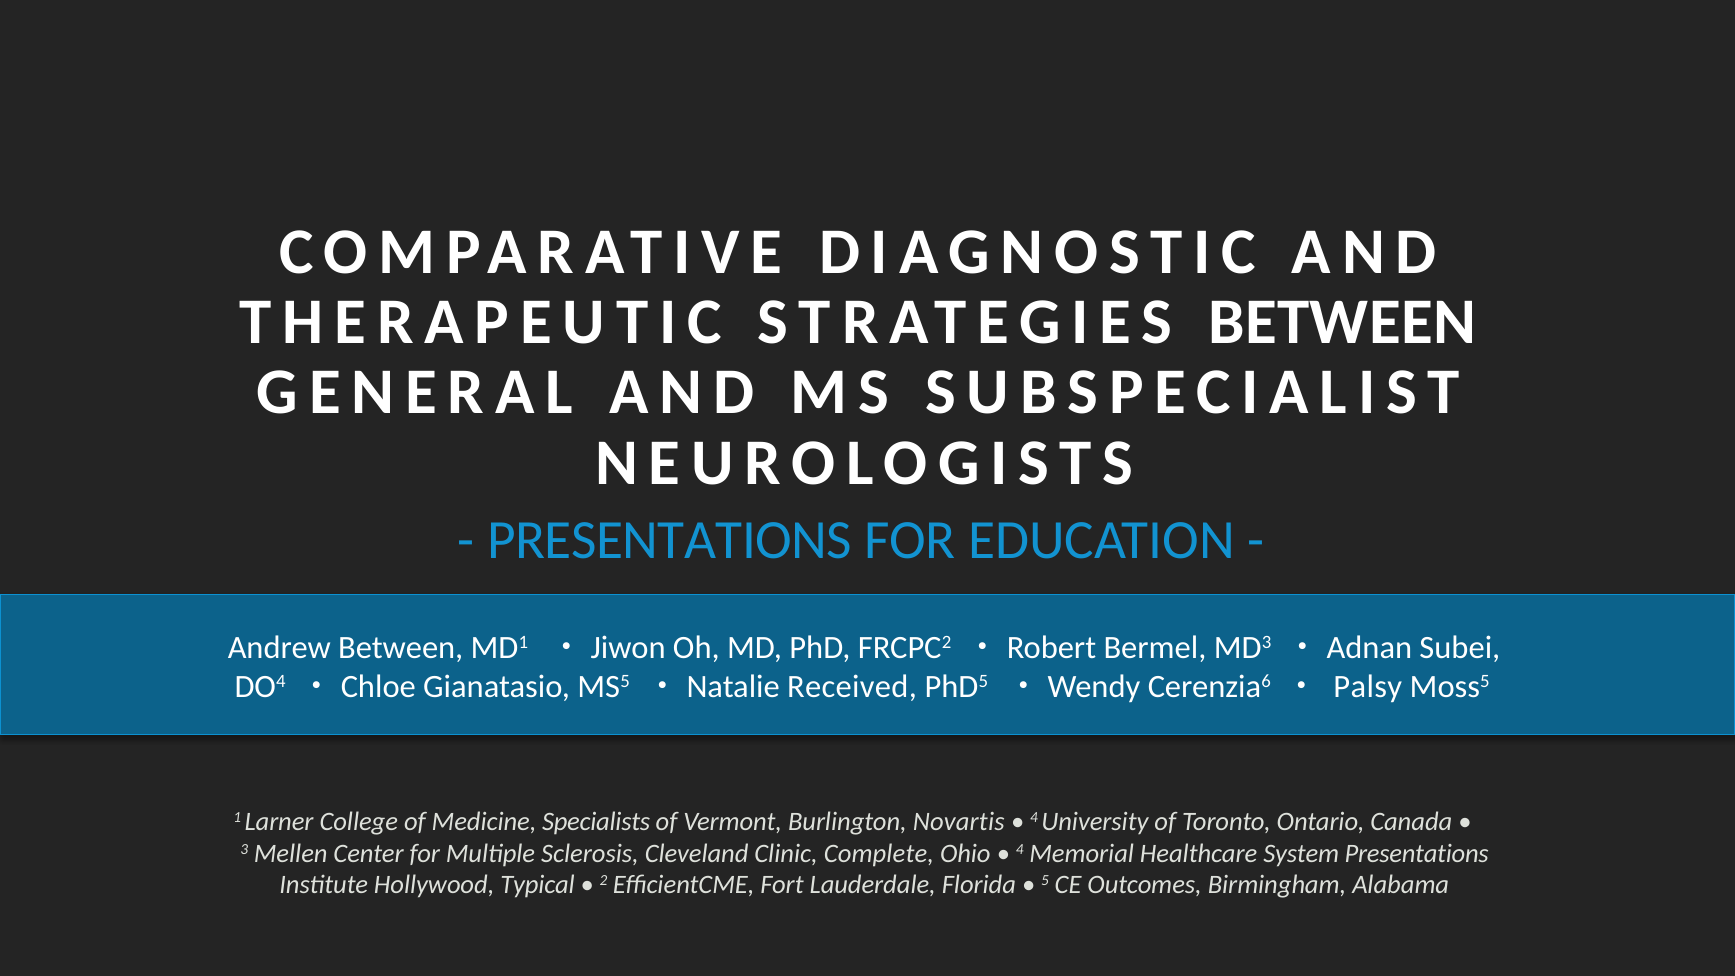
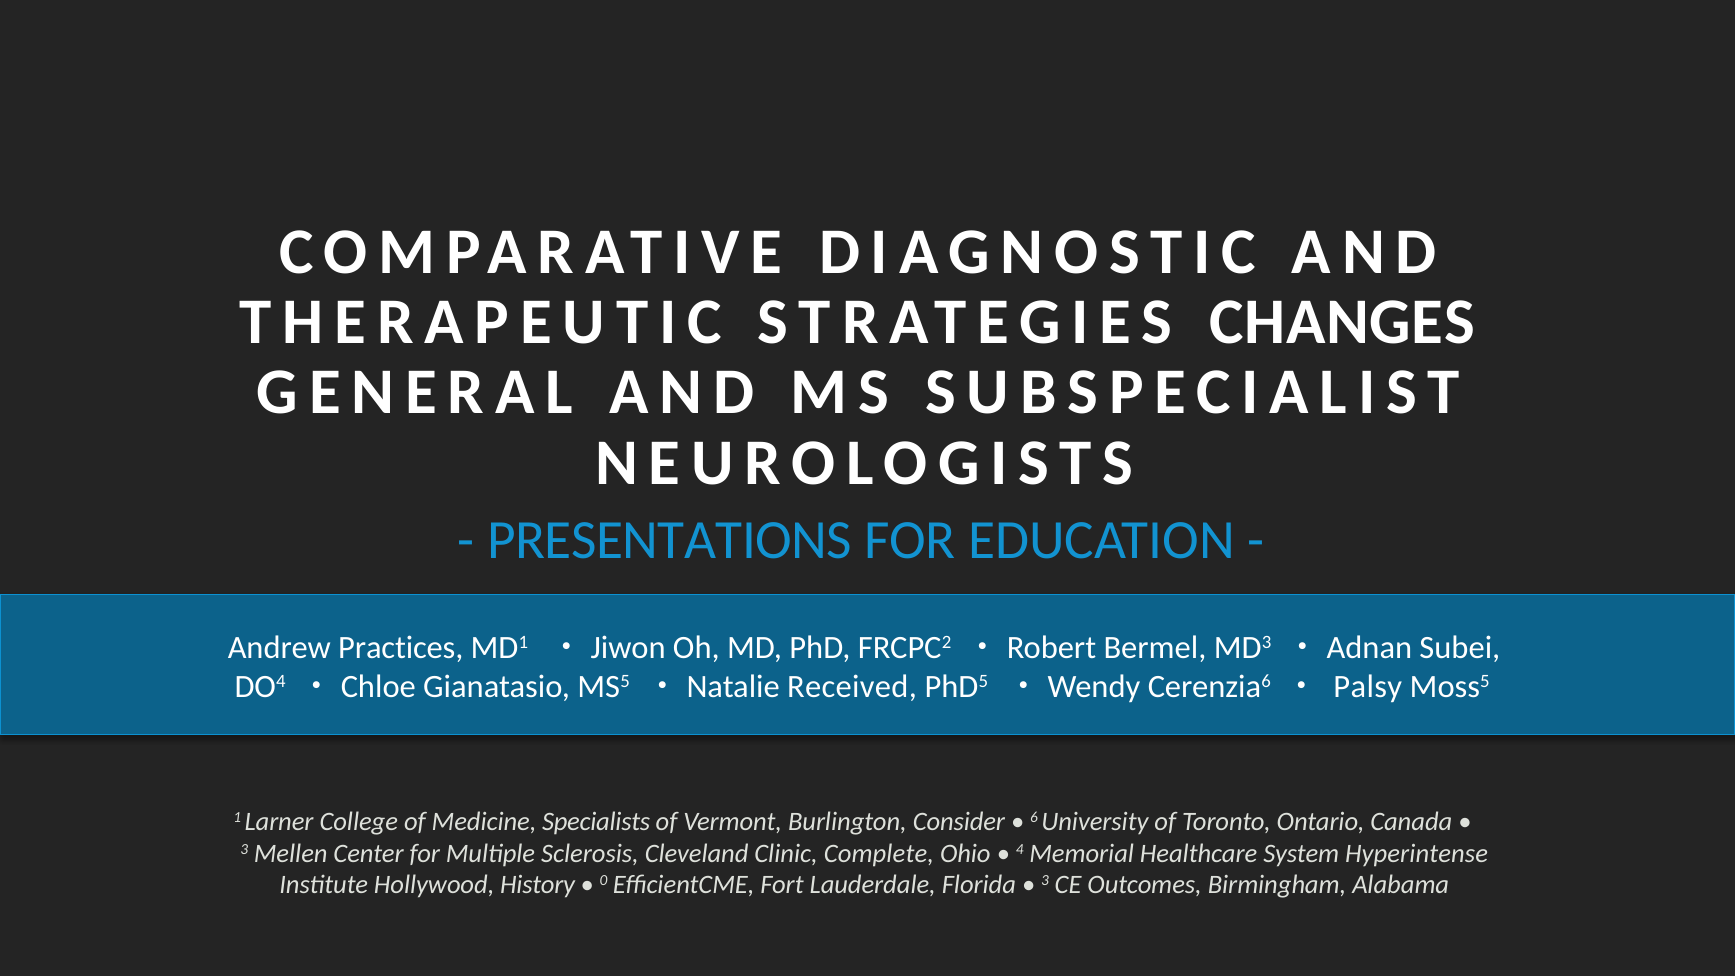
STRATEGIES BETWEEN: BETWEEN -> CHANGES (1342, 322)
Andrew Between: Between -> Practices (401, 648)
Novartis: Novartis -> Consider (959, 822)
4: 4 -> 6 (1034, 817)
System Presentations: Presentations -> Hyperintense (1417, 853)
Typical: Typical -> History (538, 885)
2: 2 -> 0 (603, 881)
5: 5 -> 3 (1045, 881)
